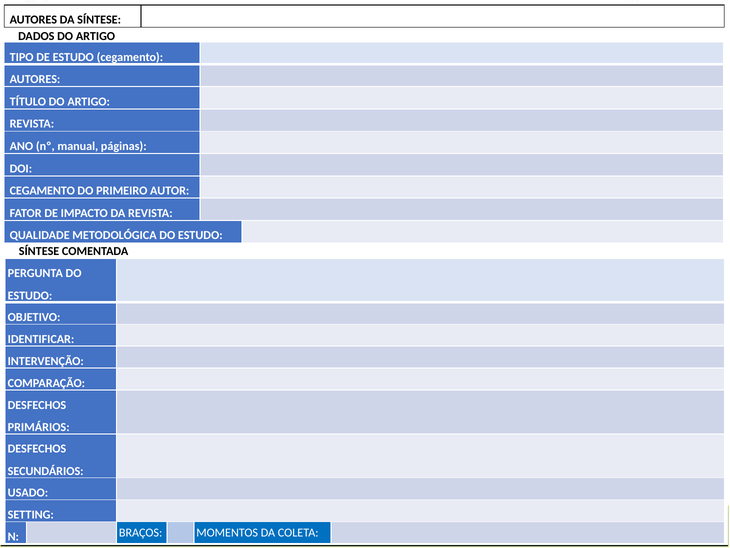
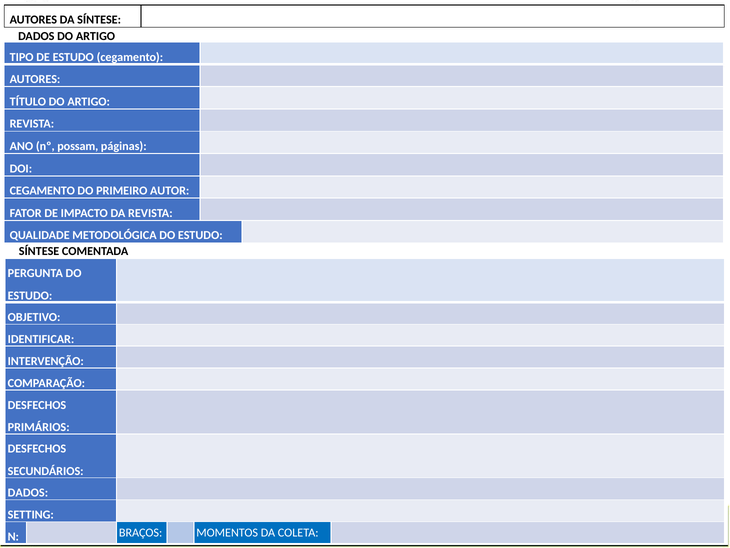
manual: manual -> possam (78, 146)
USADO: USADO -> DADOS (28, 492)
